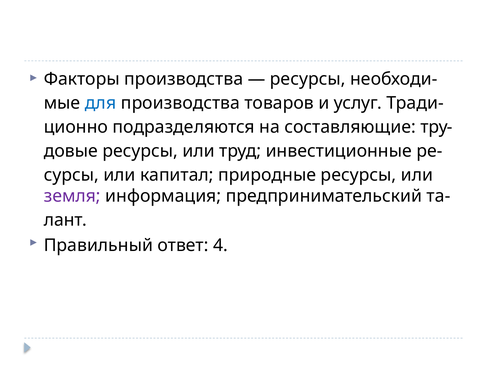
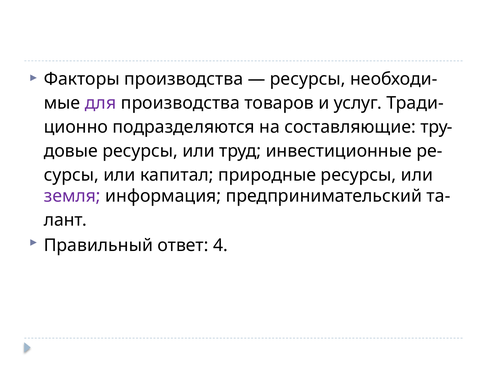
для colour: blue -> purple (101, 103)
